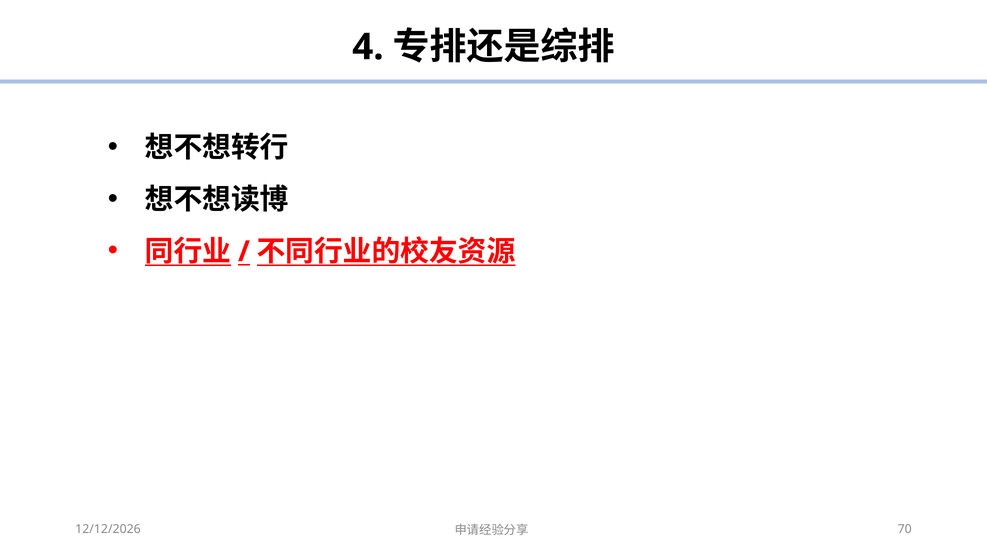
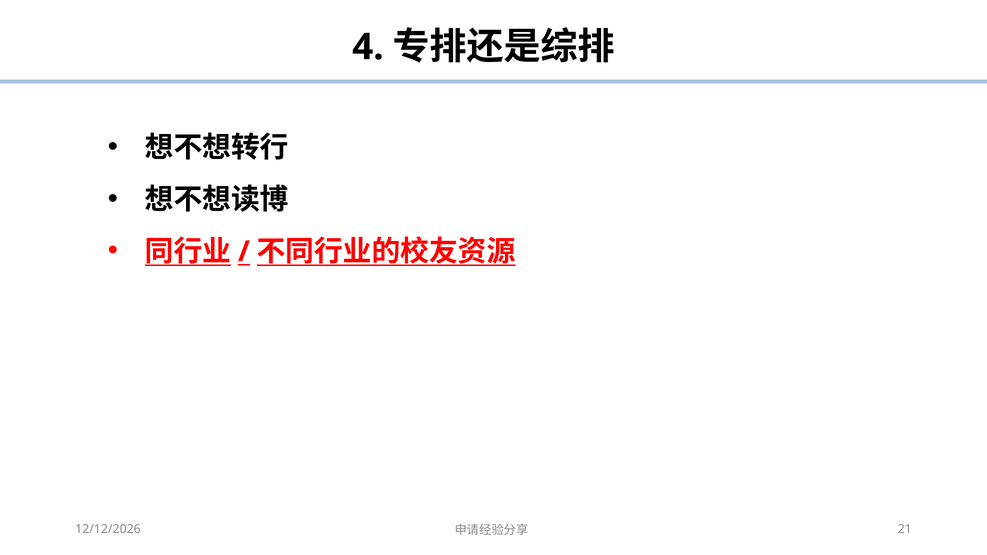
70: 70 -> 21 (905, 529)
